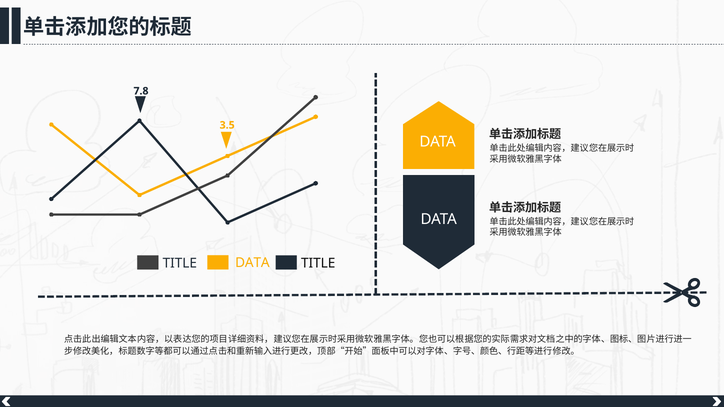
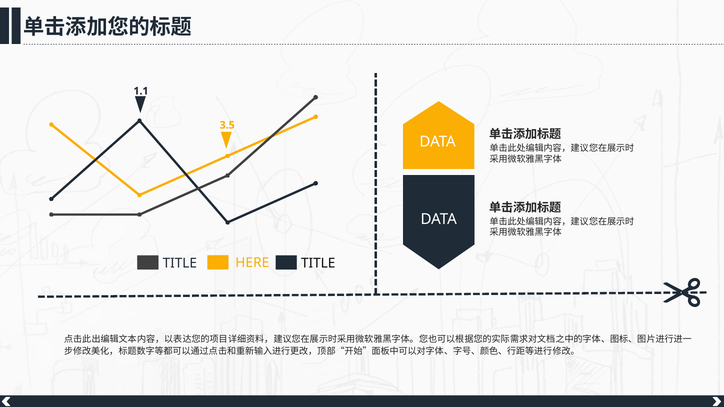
7.8: 7.8 -> 1.1 (141, 91)
TITLE DATA: DATA -> HERE (252, 263)
